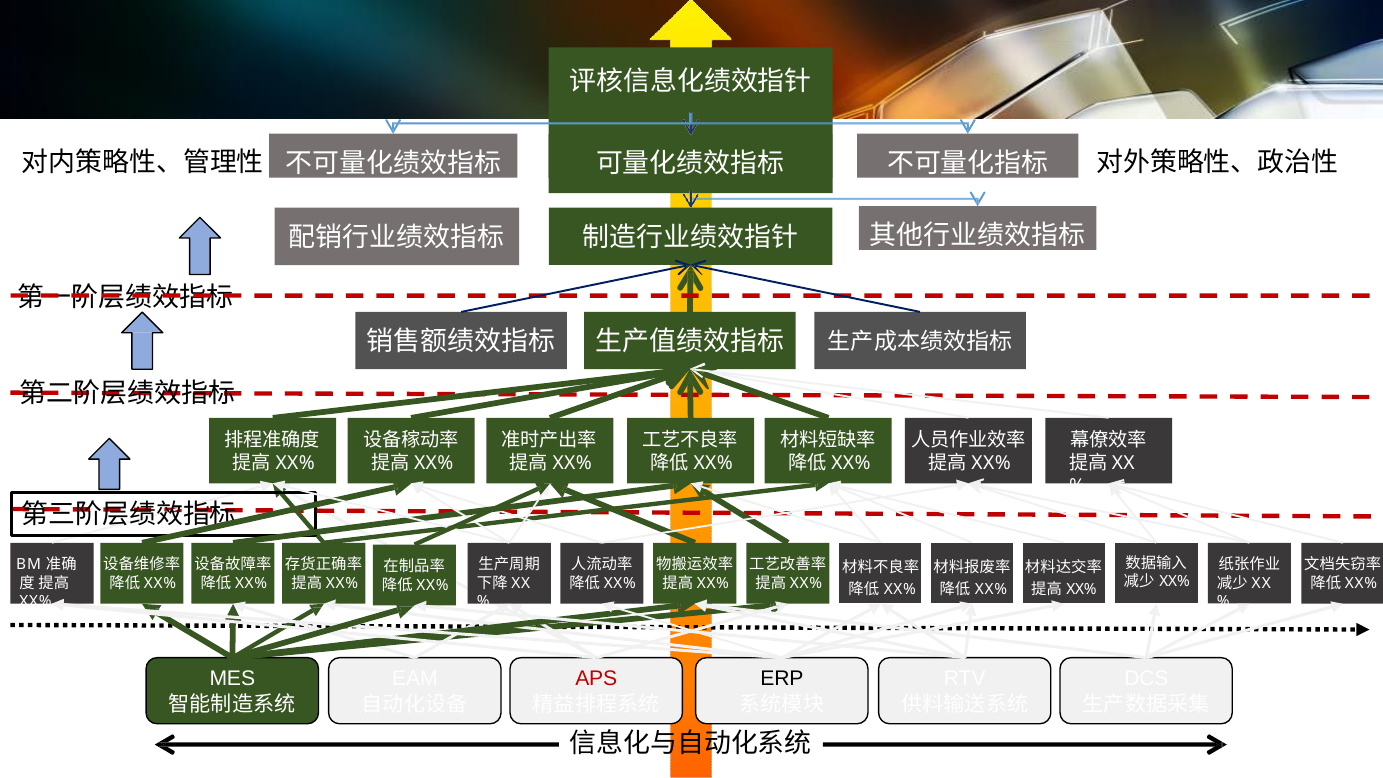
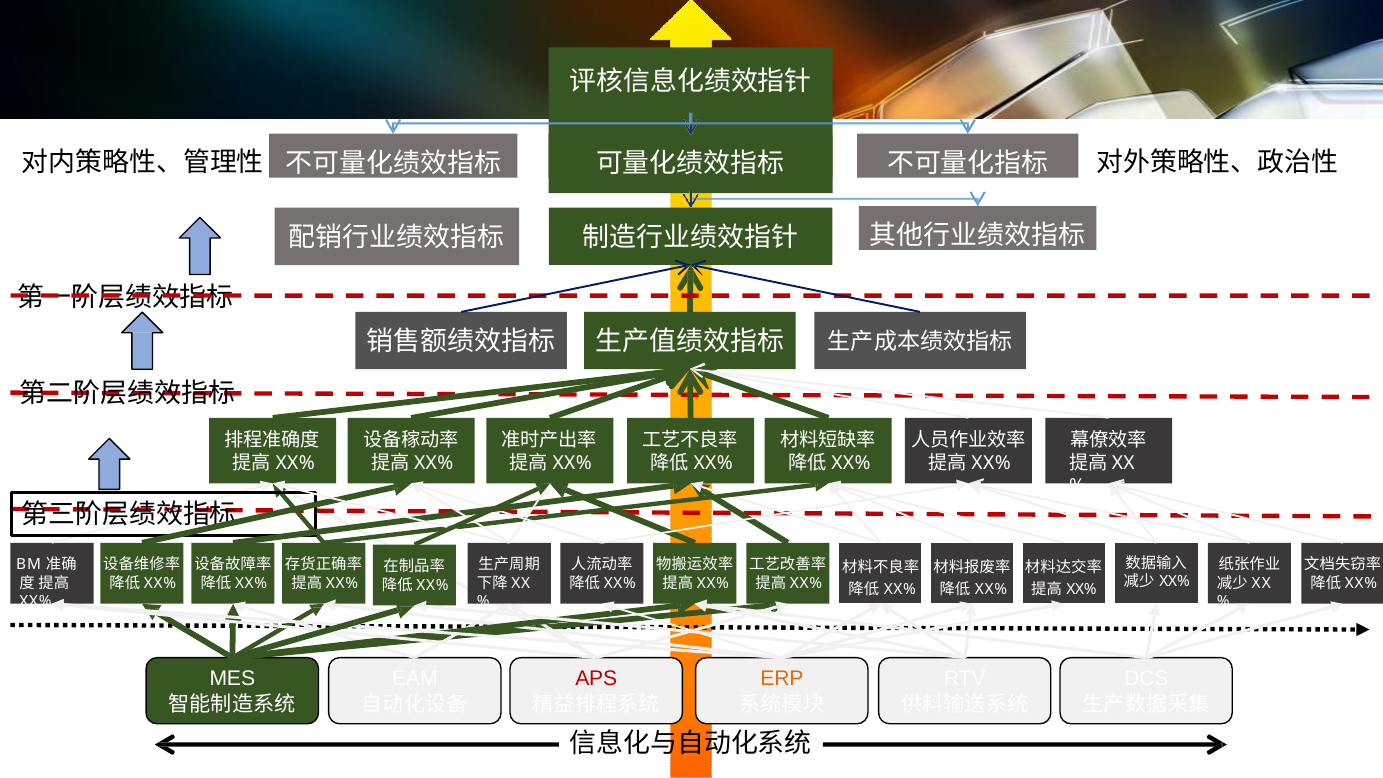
ERP colour: black -> orange (782, 679)
